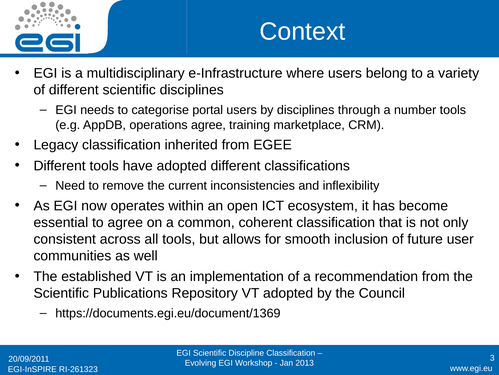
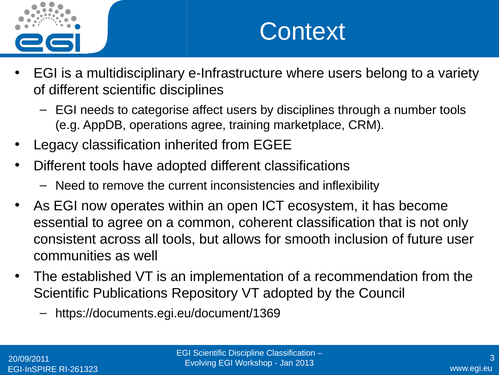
portal: portal -> affect (208, 110)
